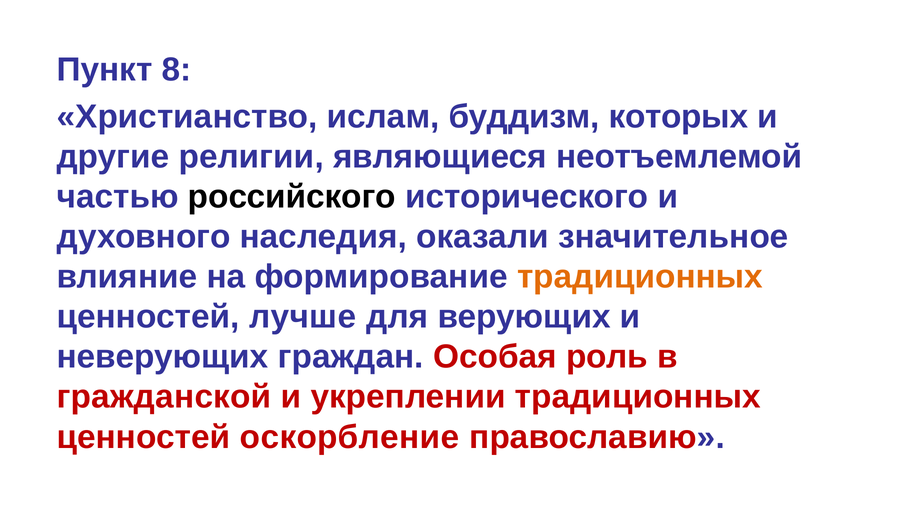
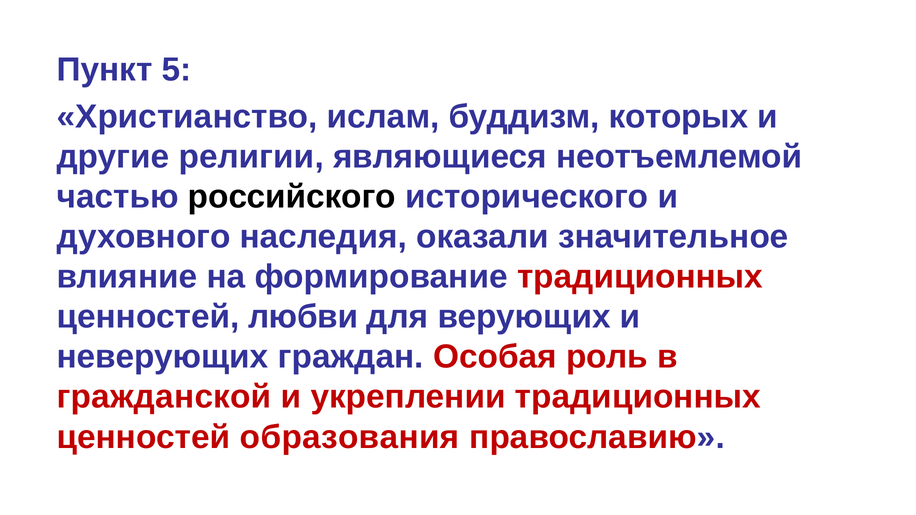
8: 8 -> 5 (177, 70)
традиционных colour: orange -> red (640, 277)
лучше: лучше -> любви (303, 317)
оскорбление: оскорбление -> образования (350, 437)
